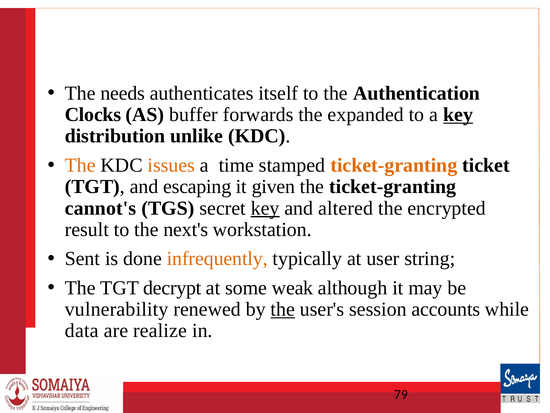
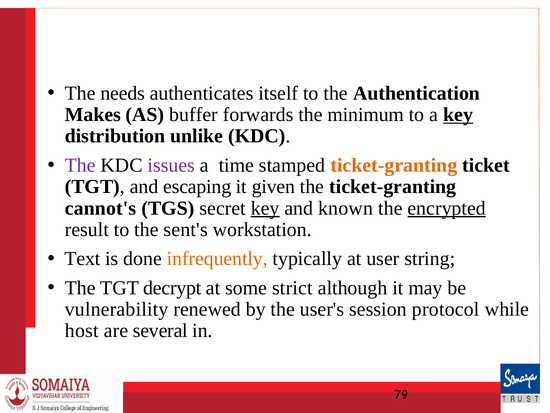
Clocks: Clocks -> Makes (93, 114)
expanded: expanded -> minimum (366, 114)
The colour: orange -> purple (80, 165)
issues colour: orange -> purple (171, 165)
altered: altered -> known (346, 208)
encrypted underline: none -> present (447, 208)
next's: next's -> sent's (186, 229)
Sent: Sent -> Text (83, 258)
weak: weak -> strict (292, 287)
the underline: present -> none (283, 309)
accounts: accounts -> protocol (446, 309)
data: data -> host (82, 330)
realize: realize -> several (160, 330)
